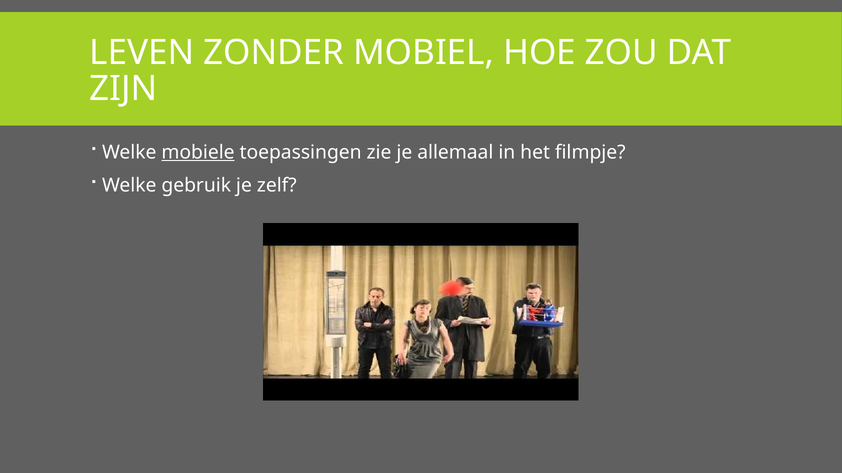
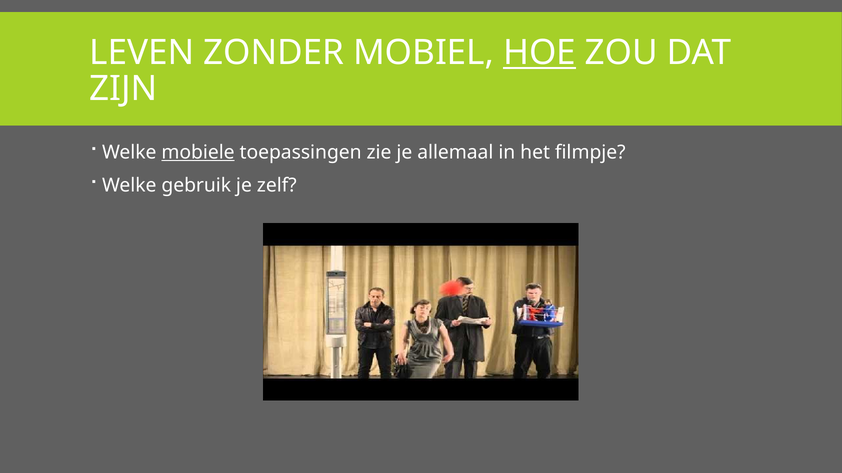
HOE underline: none -> present (540, 53)
